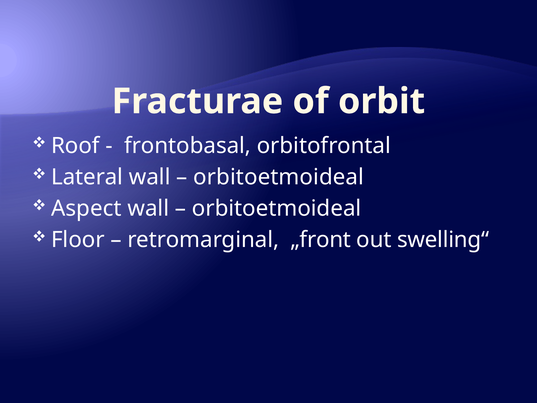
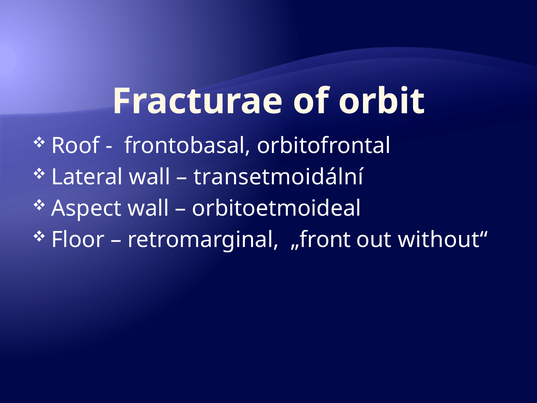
orbitoetmoideal: orbitoetmoideal -> transetmoidální (279, 177)
swelling“: swelling“ -> without“ (443, 240)
